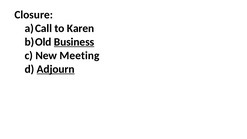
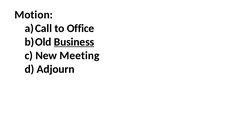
Closure: Closure -> Motion (34, 15)
Karen: Karen -> Office (81, 28)
Adjourn underline: present -> none (56, 69)
